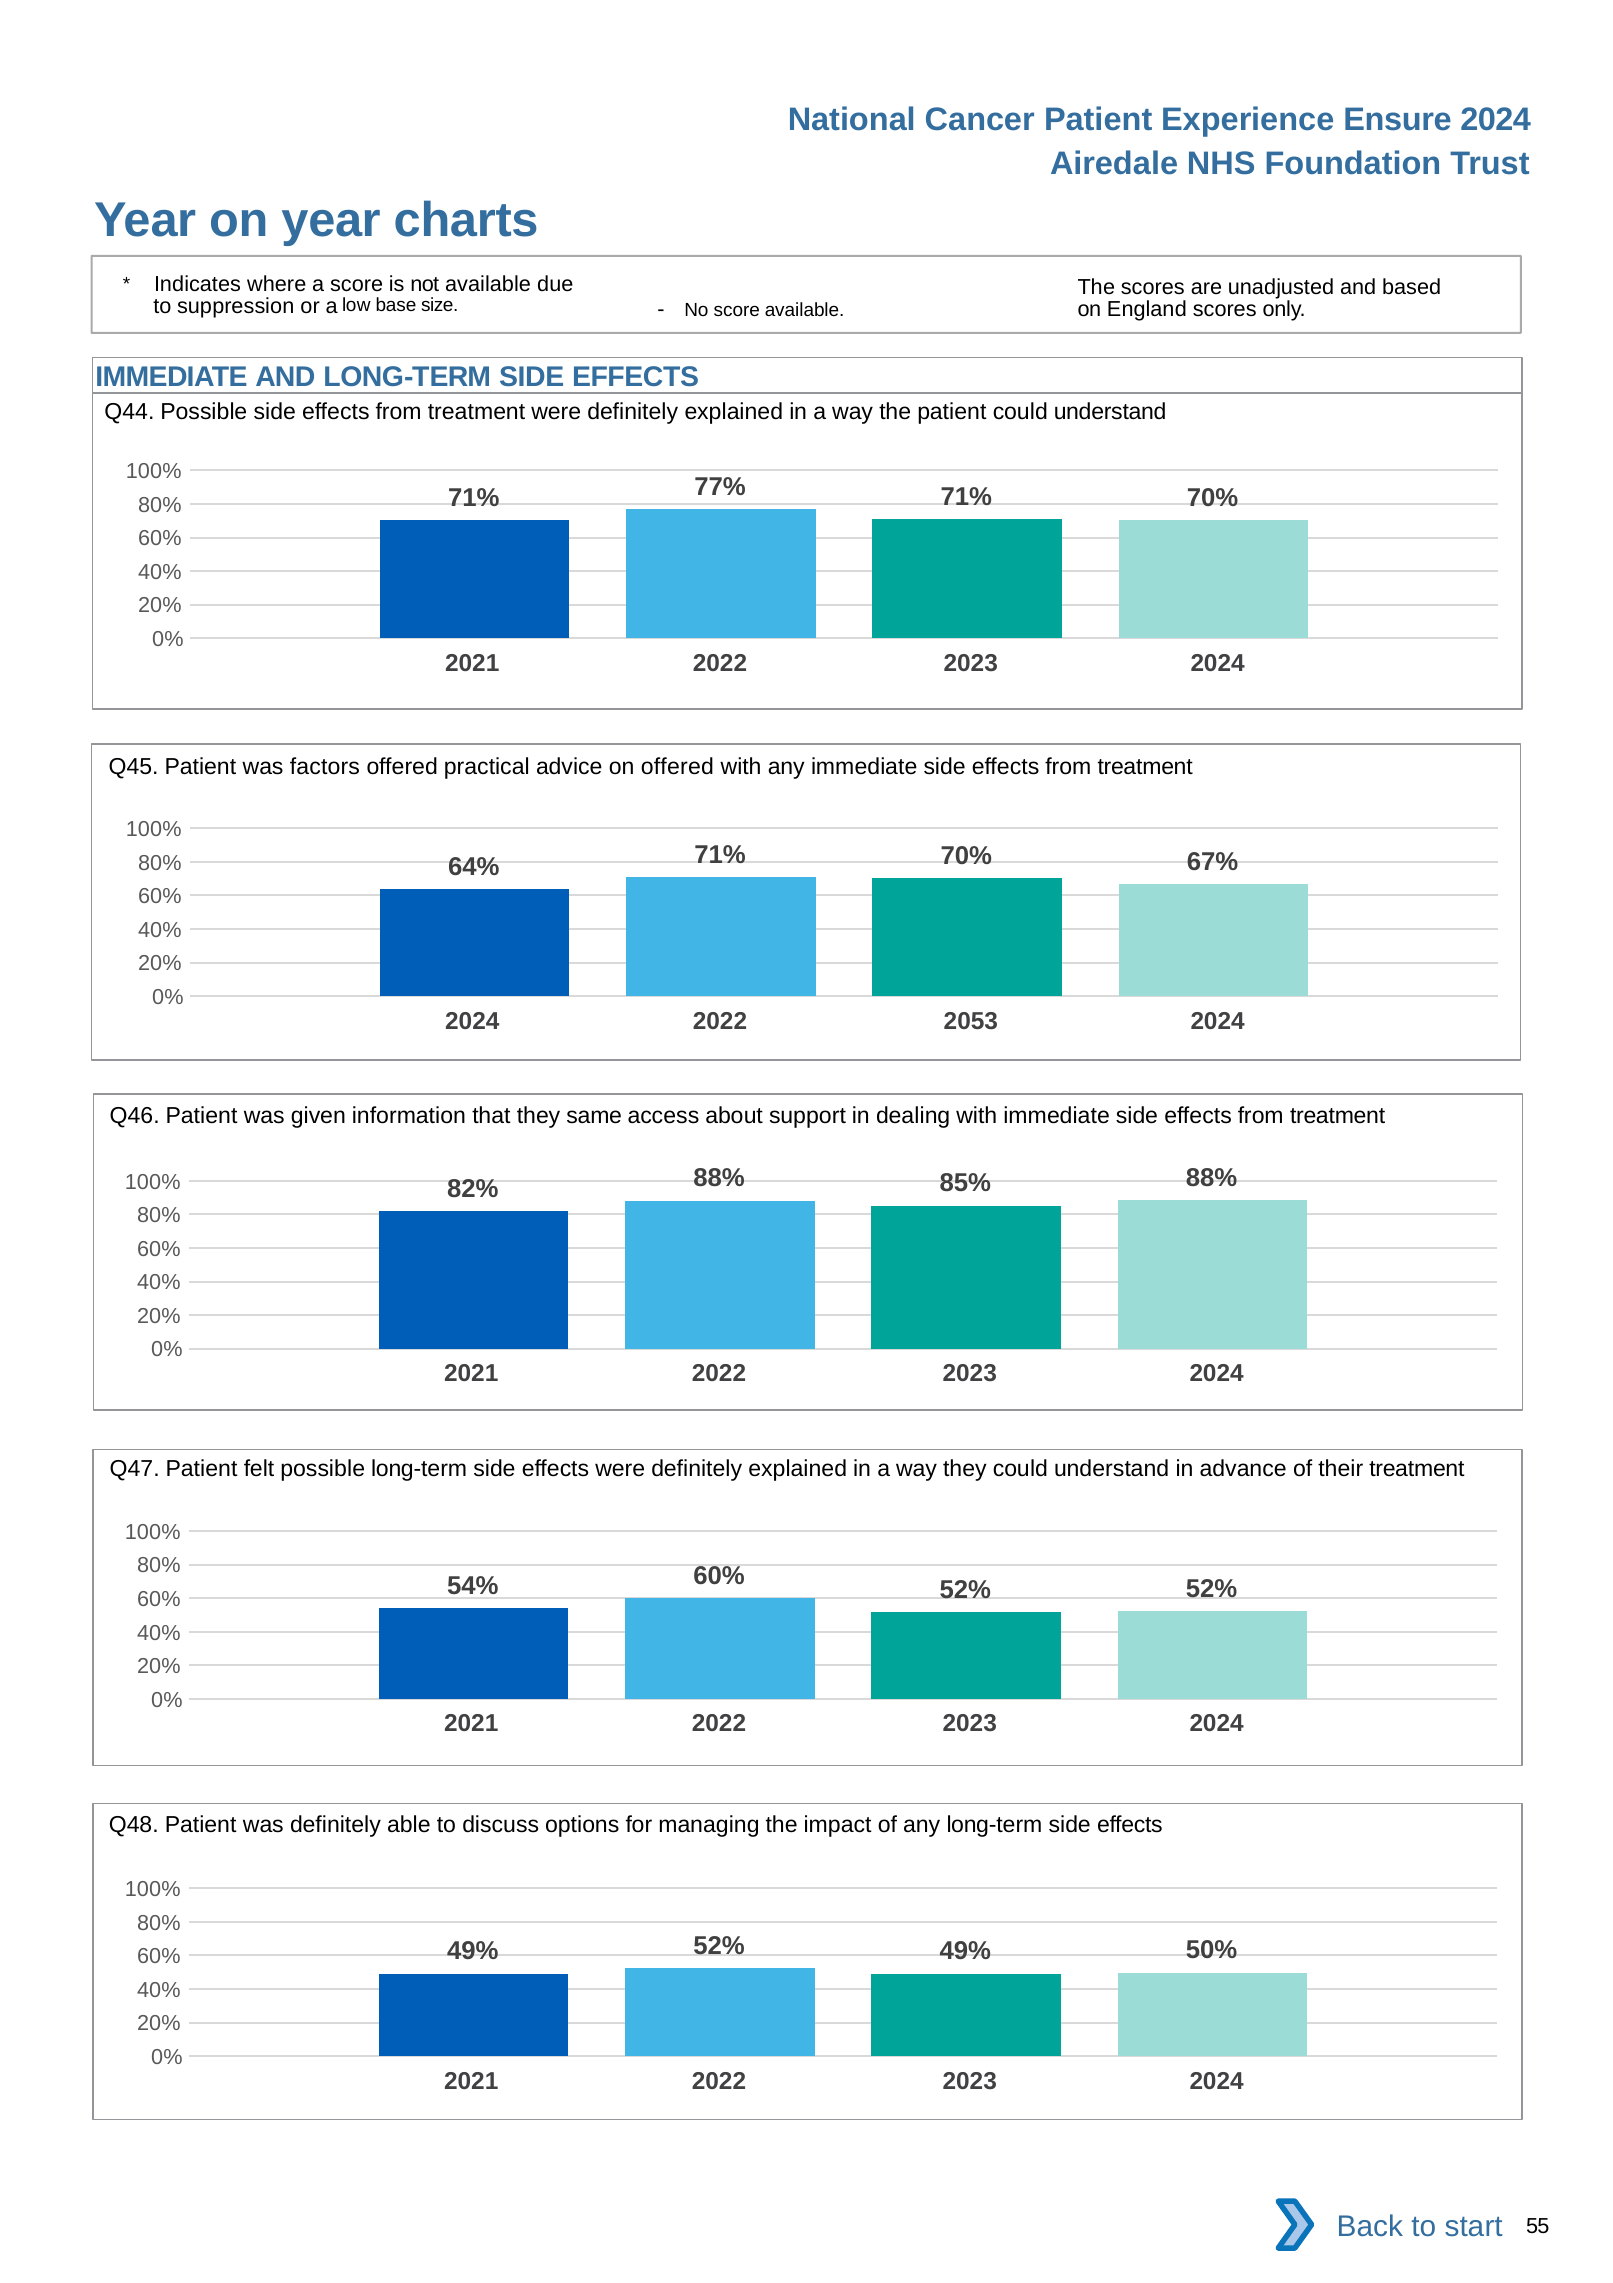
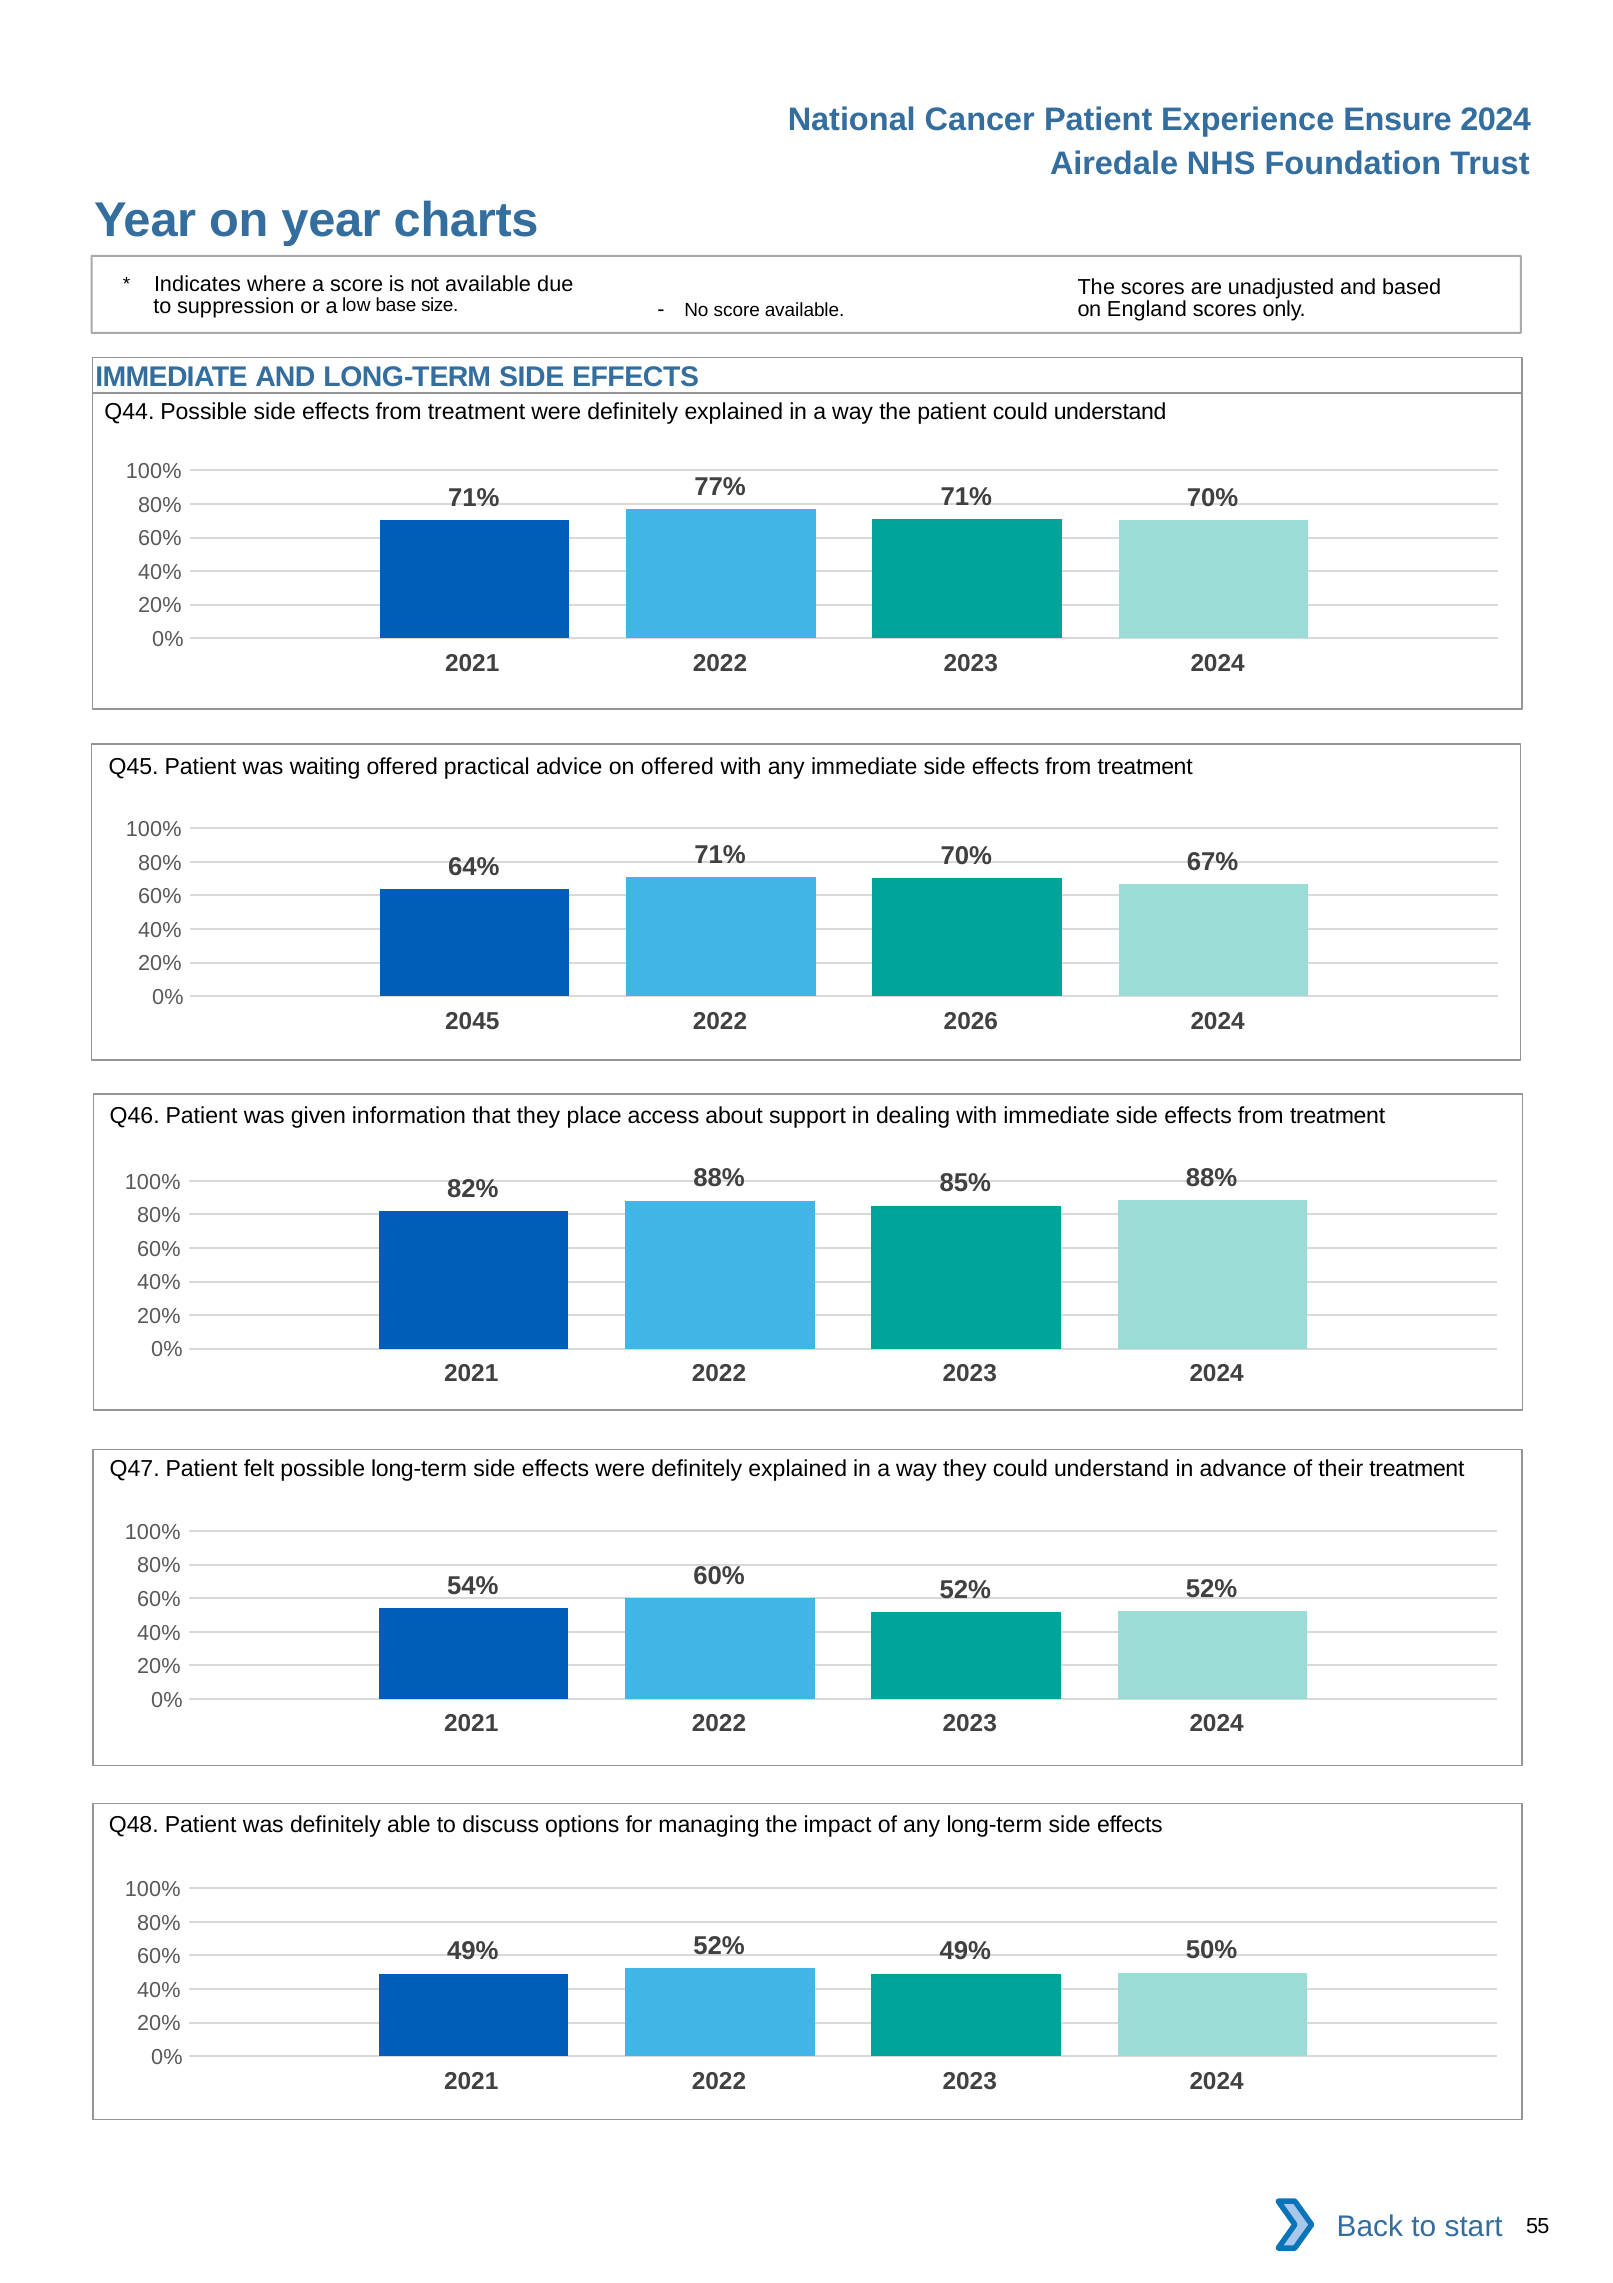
factors: factors -> waiting (325, 767)
2024: 2024 -> 2045 (472, 1021)
2053: 2053 -> 2026 (971, 1021)
same: same -> place (594, 1116)
